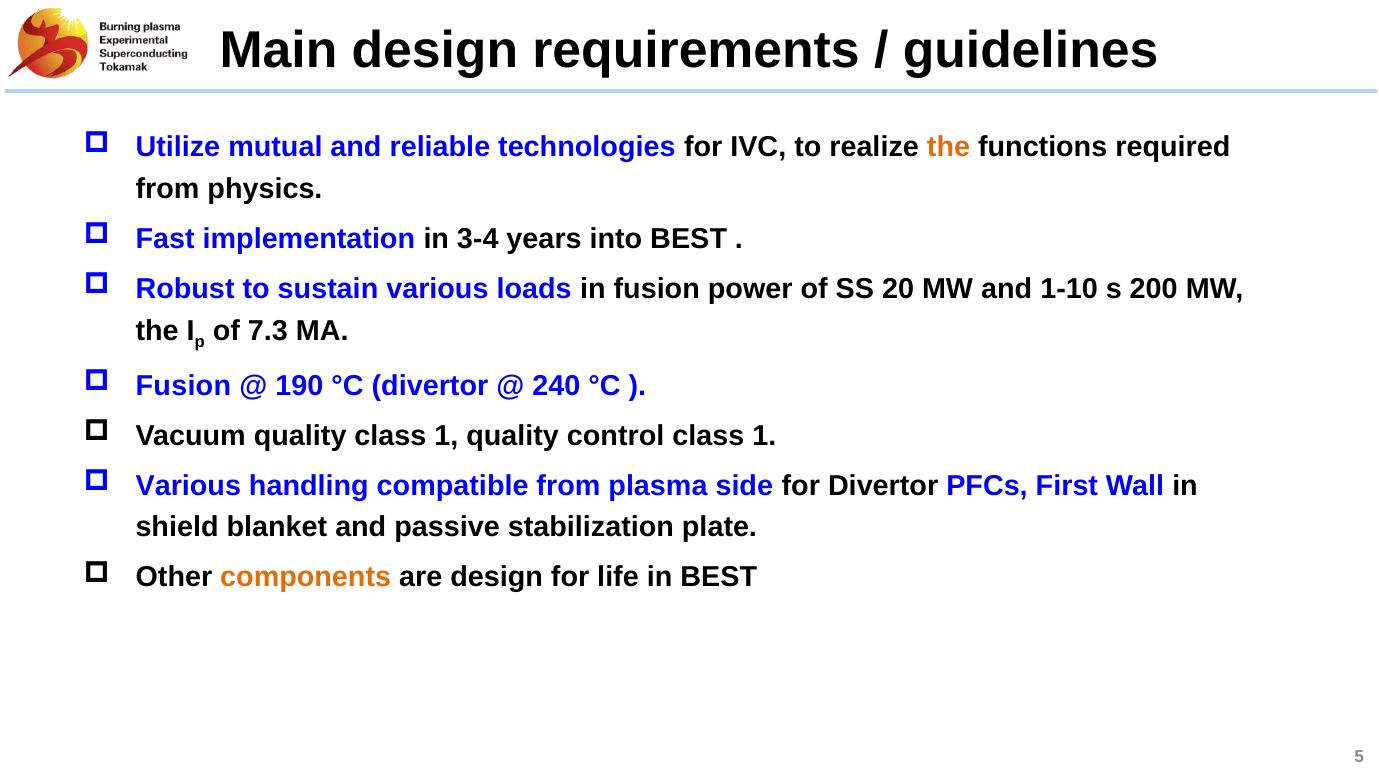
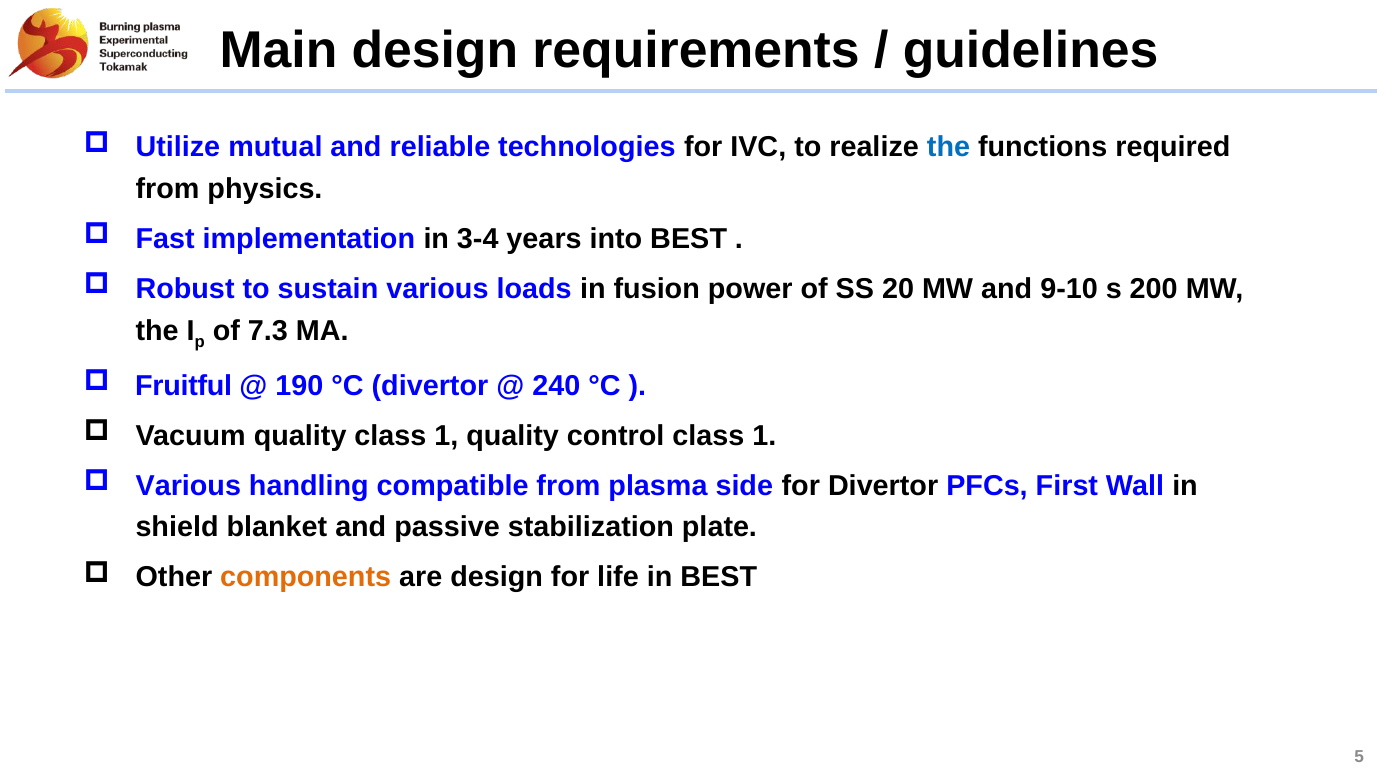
the colour: orange -> blue (948, 147)
1-10: 1-10 -> 9-10 (1069, 289)
Fusion: Fusion -> Fruitful (184, 386)
